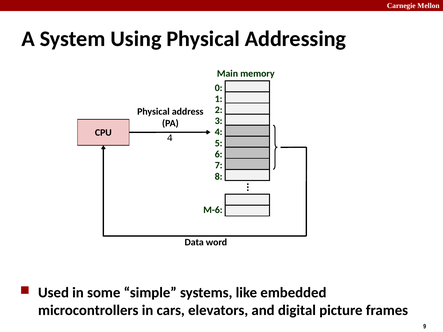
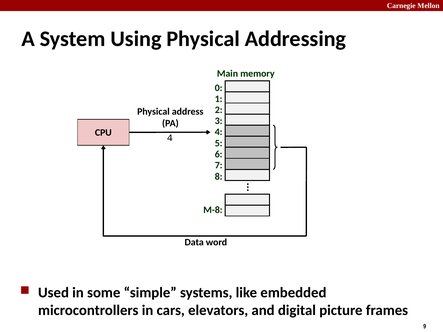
M-6: M-6 -> M-8 (213, 210)
